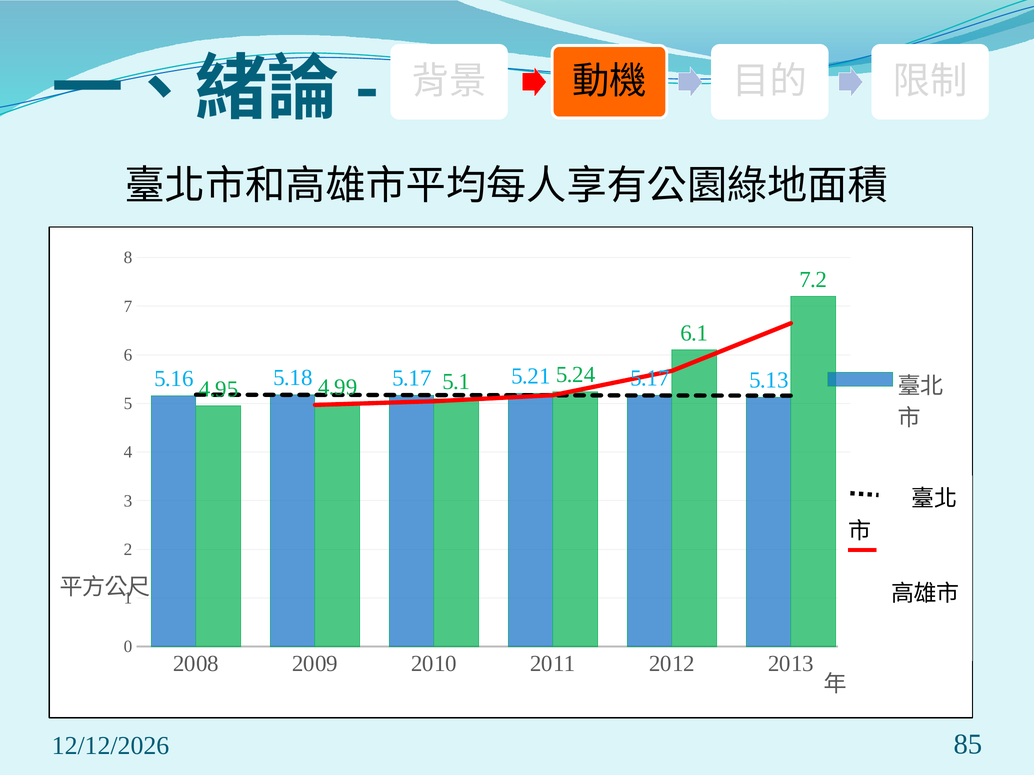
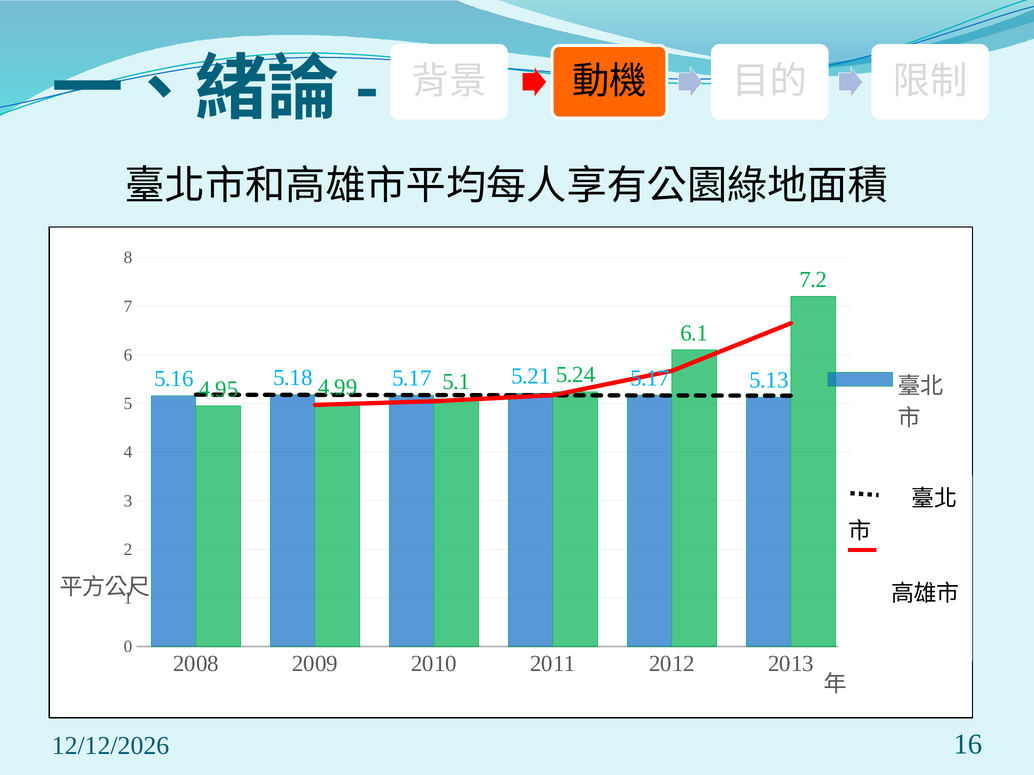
85: 85 -> 16 (968, 745)
